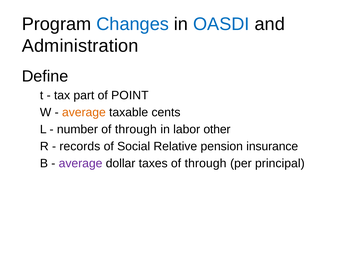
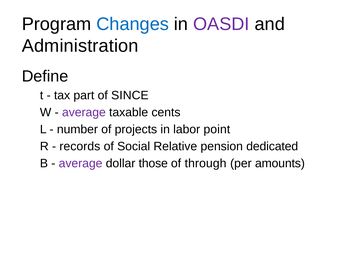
OASDI colour: blue -> purple (221, 24)
POINT: POINT -> SINCE (130, 95)
average colour: orange -> purple (84, 112)
number of through: through -> projects (136, 129)
other: other -> point (217, 129)
insurance: insurance -> dedicated (272, 146)
taxes: taxes -> those (153, 163)
principal: principal -> amounts (280, 163)
